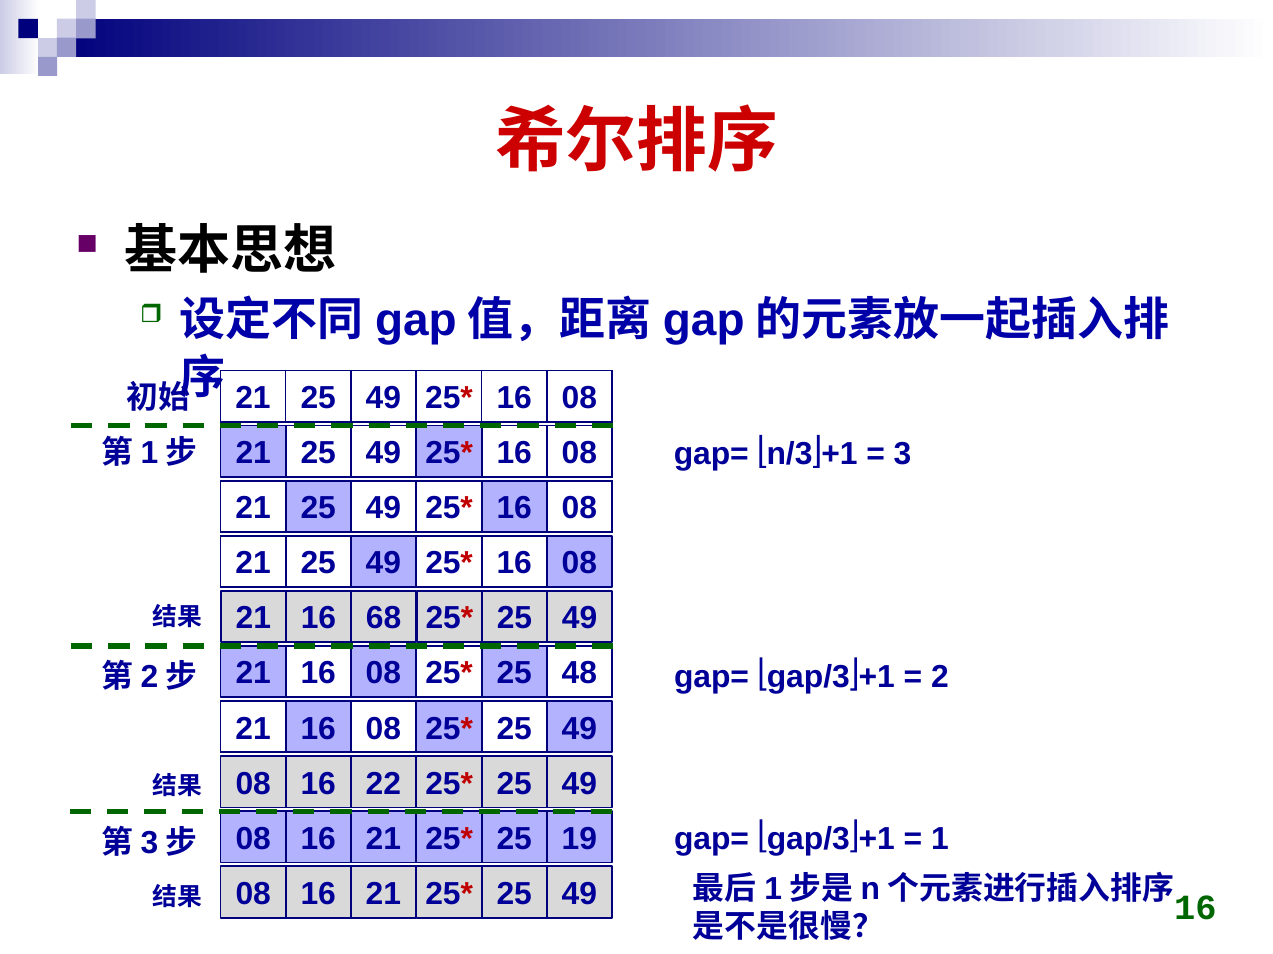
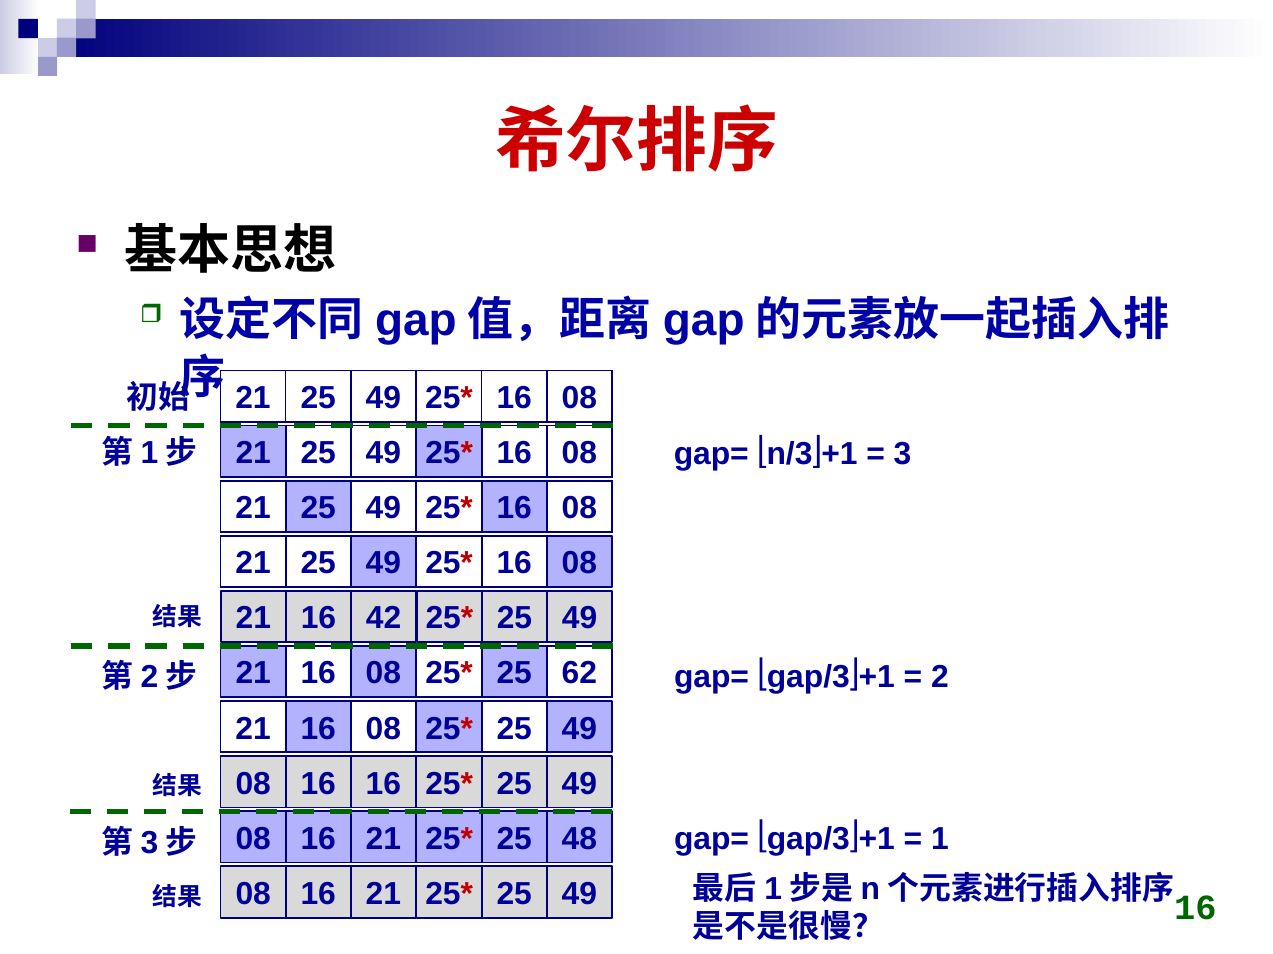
68: 68 -> 42 (384, 619)
48: 48 -> 62 (579, 674)
16 22: 22 -> 16 (383, 784)
19: 19 -> 48 (579, 840)
